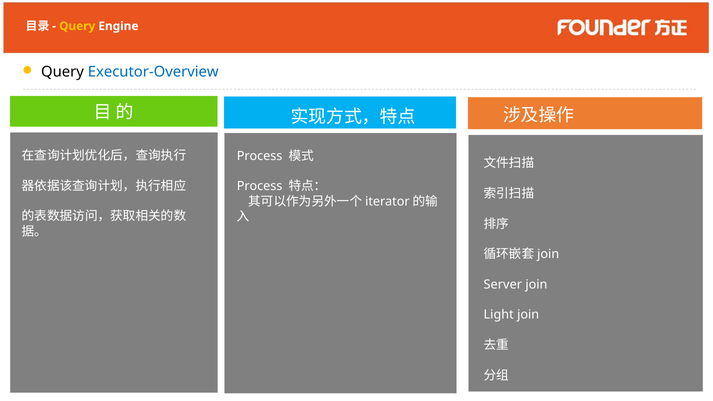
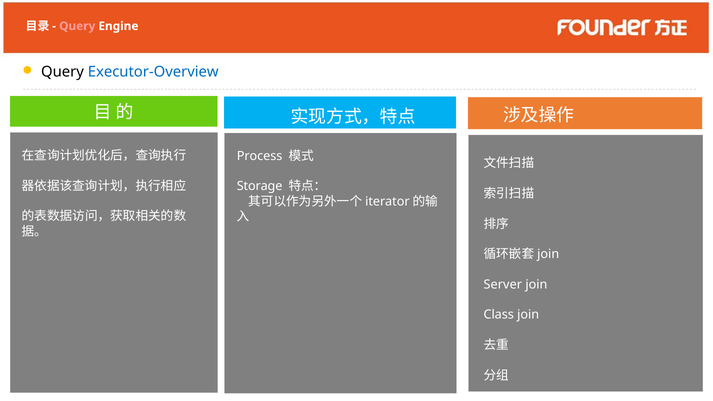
Query colour: yellow -> pink (77, 26)
Process: Process -> Storage (260, 186)
Light: Light -> Class (499, 315)
